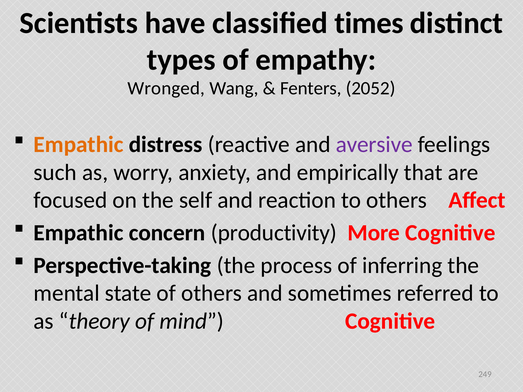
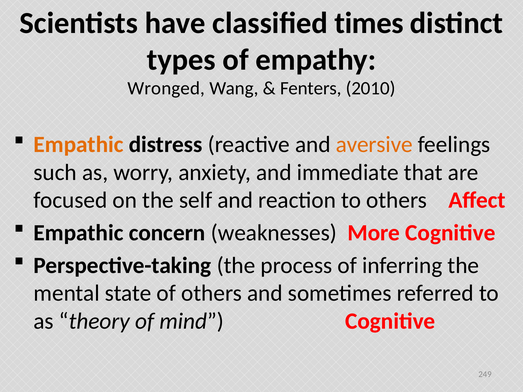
2052: 2052 -> 2010 (371, 88)
aversive colour: purple -> orange (374, 145)
empirically: empirically -> immediate (348, 173)
productivity: productivity -> weaknesses (274, 233)
